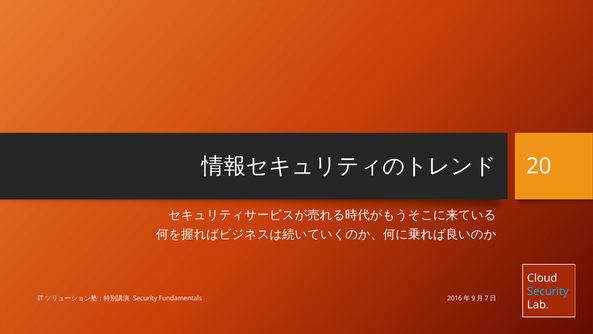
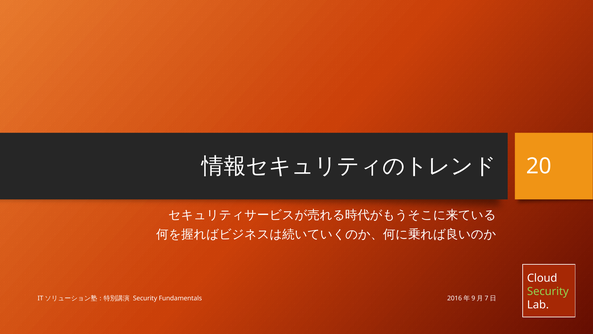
Security colour: light blue -> light green (548, 291)
